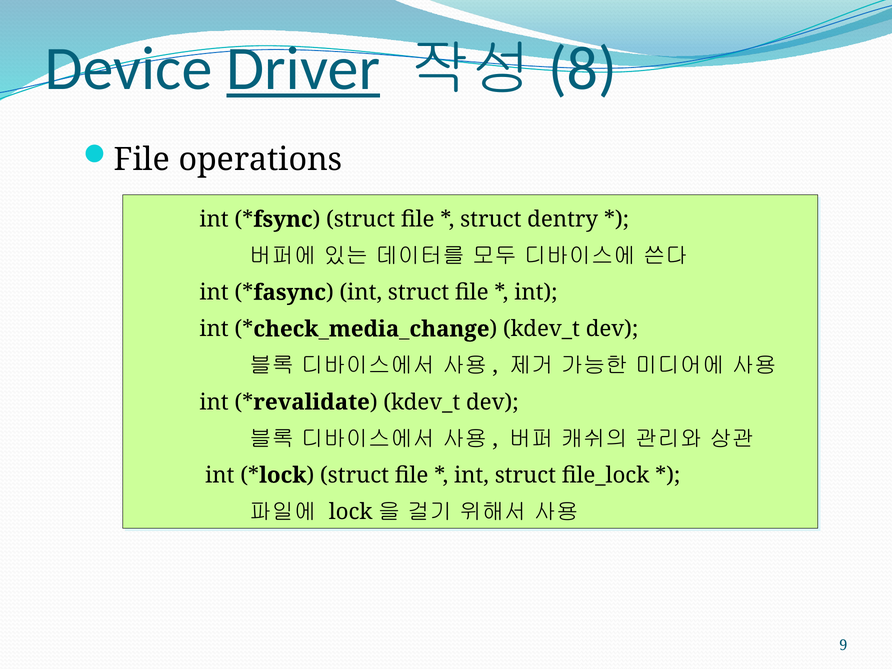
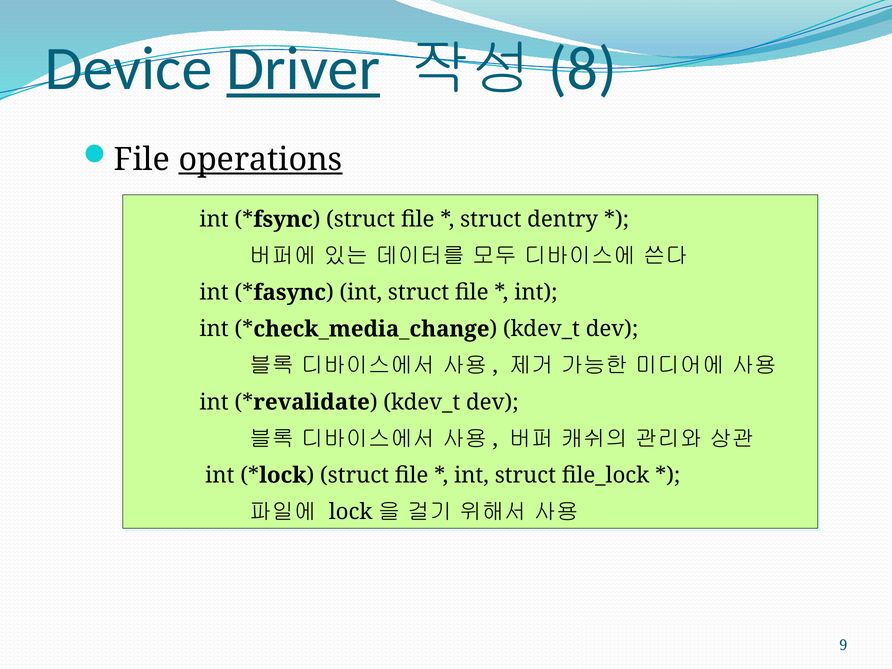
operations underline: none -> present (261, 160)
